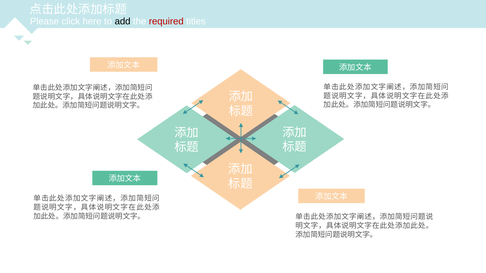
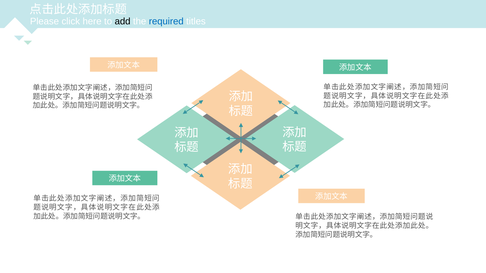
required colour: red -> blue (166, 21)
